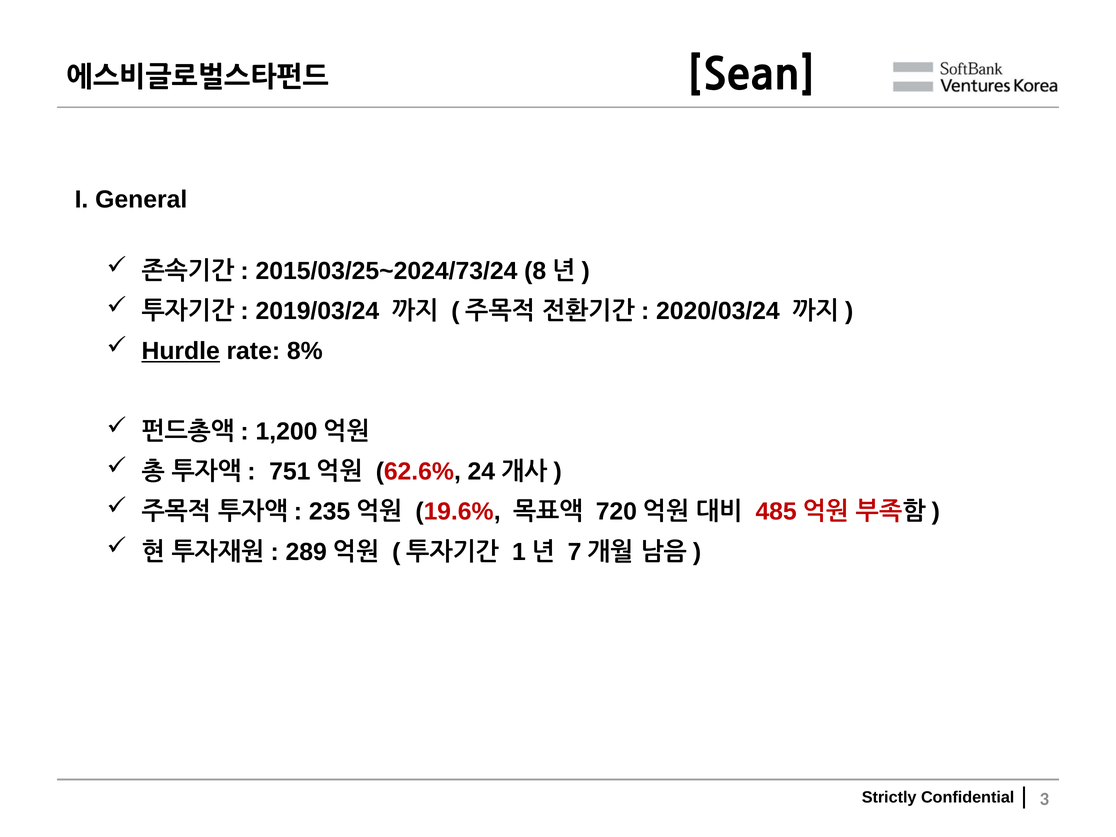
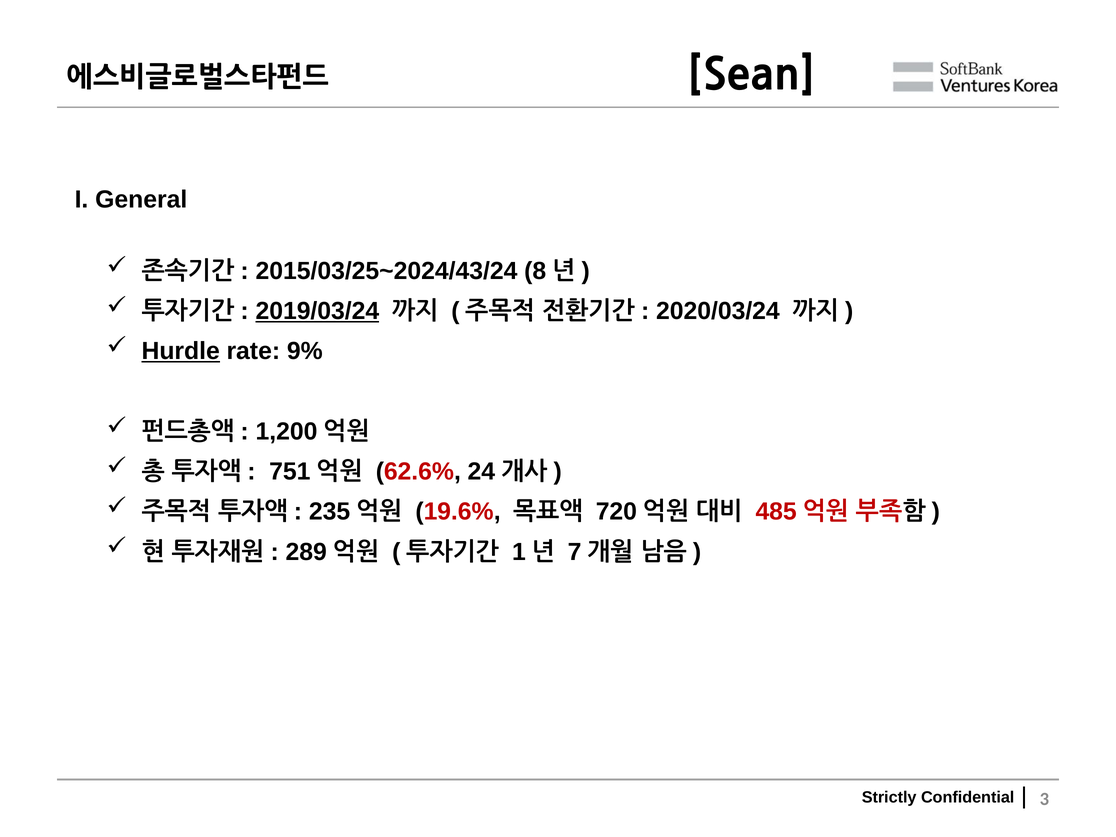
2015/03/25~2024/73/24: 2015/03/25~2024/73/24 -> 2015/03/25~2024/43/24 (386, 271)
2019/03/24 underline: none -> present (317, 311)
8%: 8% -> 9% (305, 351)
